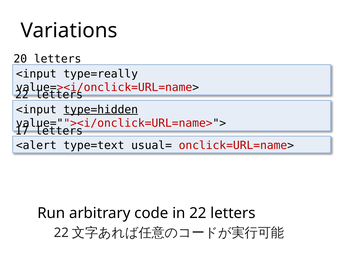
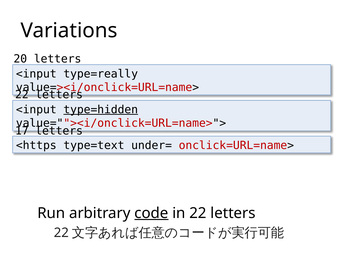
<alert: <alert -> <https (36, 145)
usual=: usual= -> under= (152, 145)
code underline: none -> present (151, 213)
